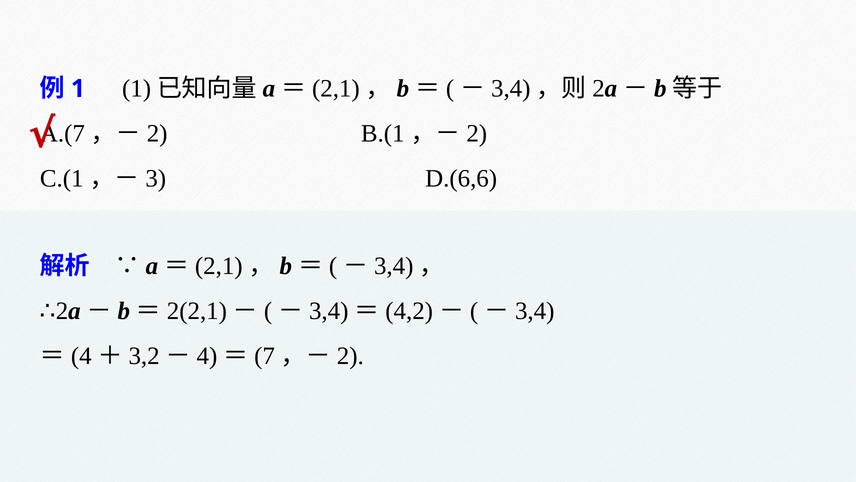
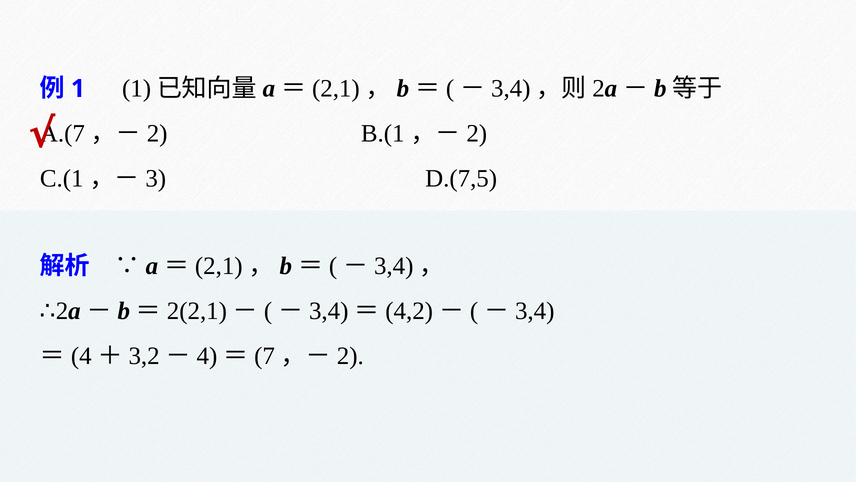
D.(6,6: D.(6,6 -> D.(7,5 (461, 178)
